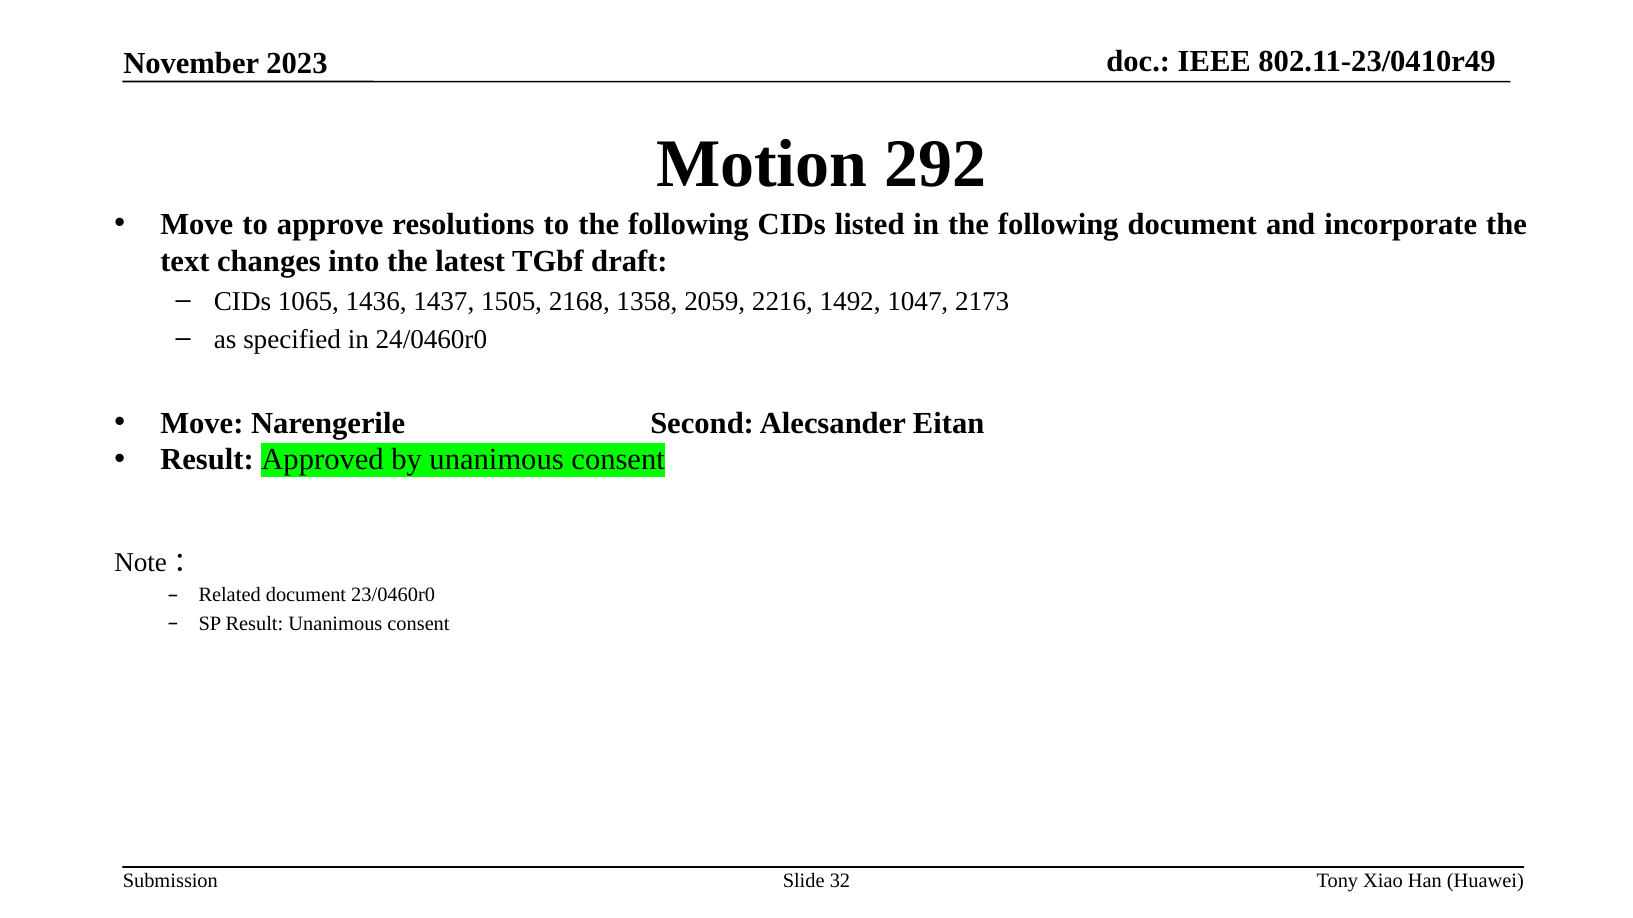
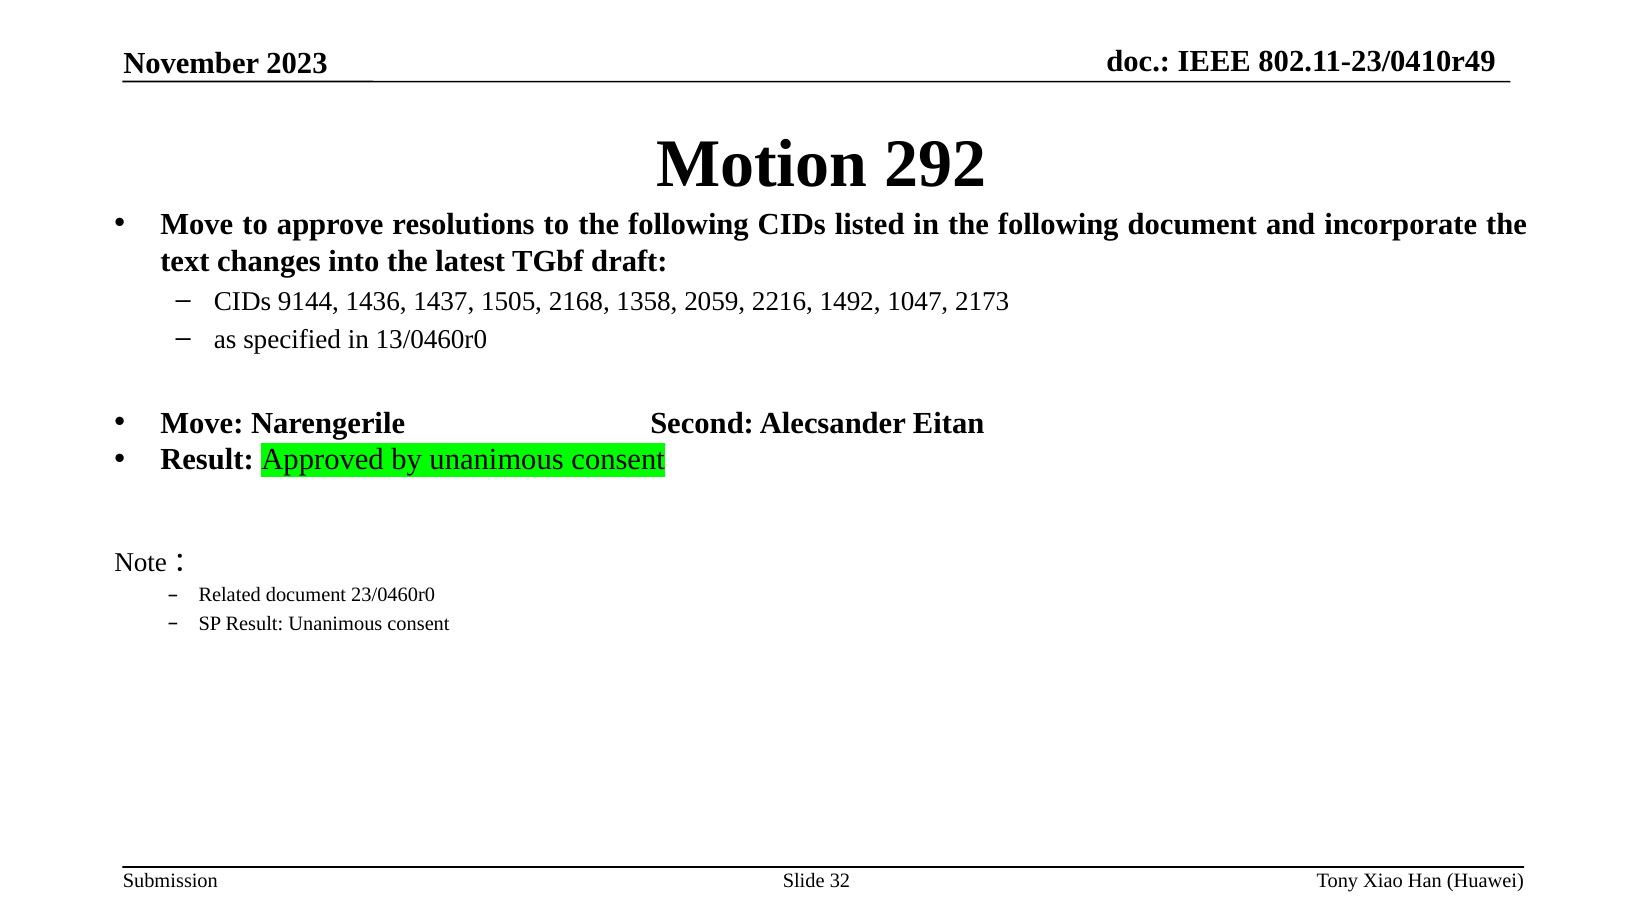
1065: 1065 -> 9144 (308, 301)
24/0460r0: 24/0460r0 -> 13/0460r0 (431, 339)
